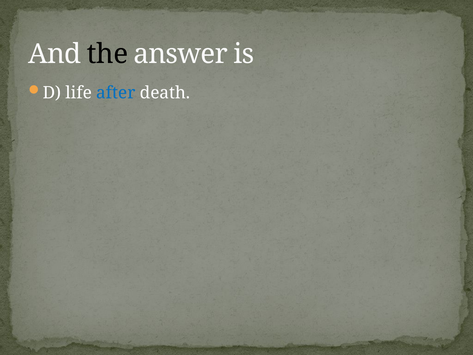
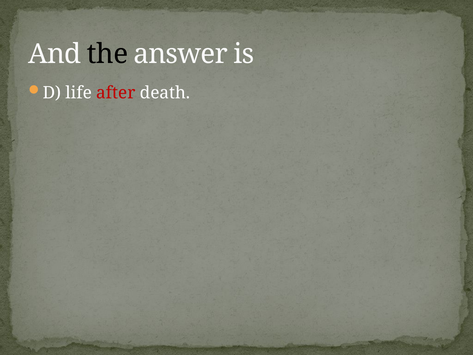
after colour: blue -> red (116, 93)
